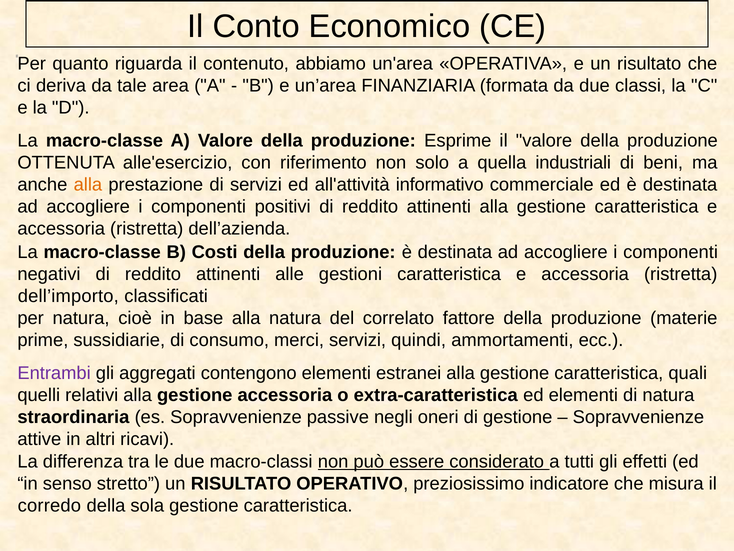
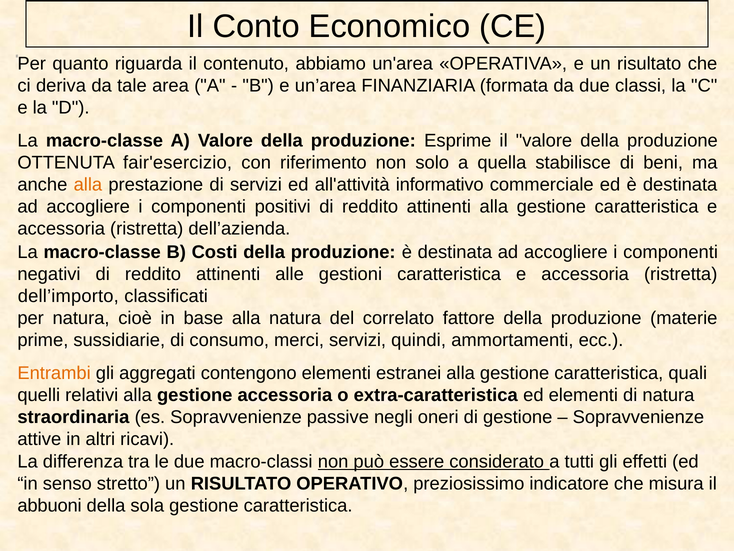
alle'esercizio: alle'esercizio -> fair'esercizio (178, 163)
industriali: industriali -> stabilisce (573, 163)
Entrambi colour: purple -> orange (54, 373)
corredo: corredo -> abbuoni (50, 505)
